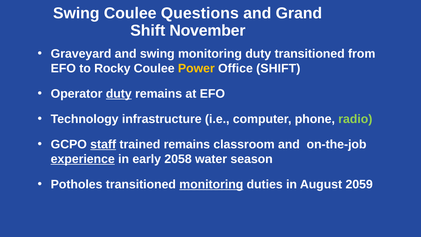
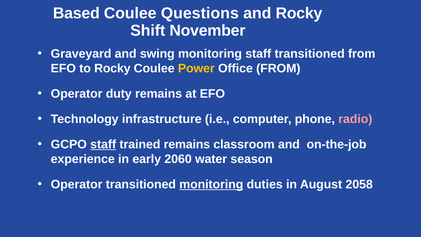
Swing: Swing -> Based (76, 13)
and Grand: Grand -> Rocky (299, 13)
monitoring duty: duty -> staff (258, 54)
Office SHIFT: SHIFT -> FROM (278, 68)
duty underline: present -> none (119, 94)
radio colour: light green -> pink (355, 119)
experience underline: present -> none (83, 159)
2058: 2058 -> 2060 (178, 159)
Potholes: Potholes -> Operator (77, 184)
2059: 2059 -> 2058 (359, 184)
